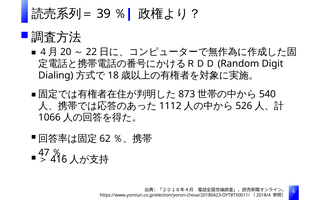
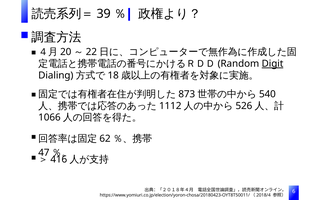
Digit underline: none -> present (273, 64)
